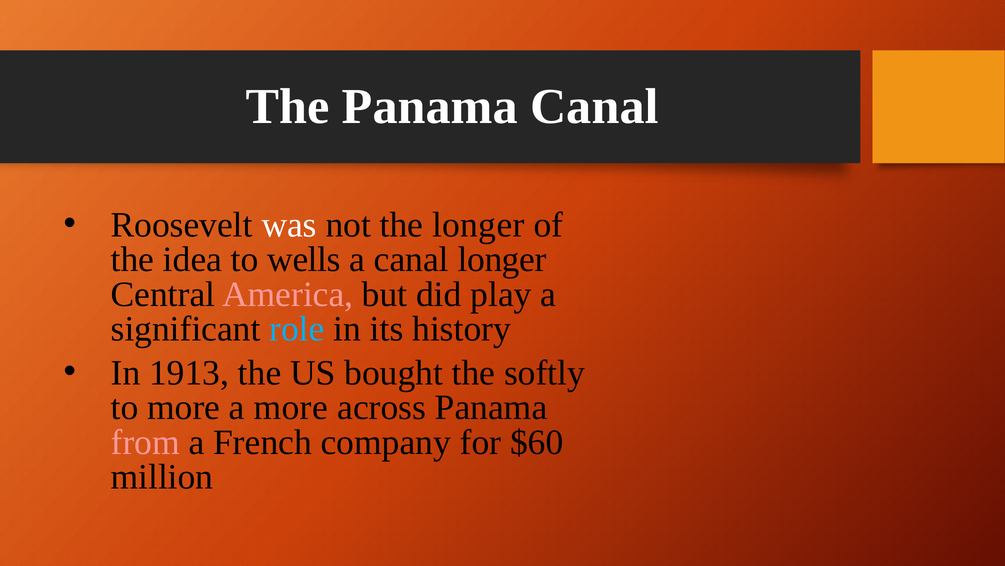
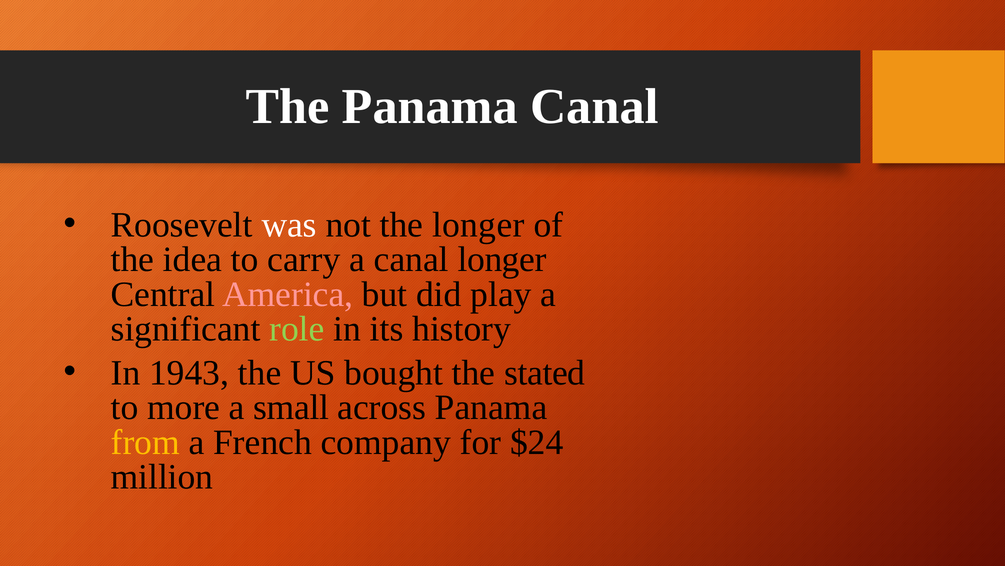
wells: wells -> carry (304, 259)
role colour: light blue -> light green (297, 329)
1913: 1913 -> 1943 (189, 373)
softly: softly -> stated (545, 373)
a more: more -> small (291, 407)
from colour: pink -> yellow (145, 442)
$60: $60 -> $24 (537, 442)
